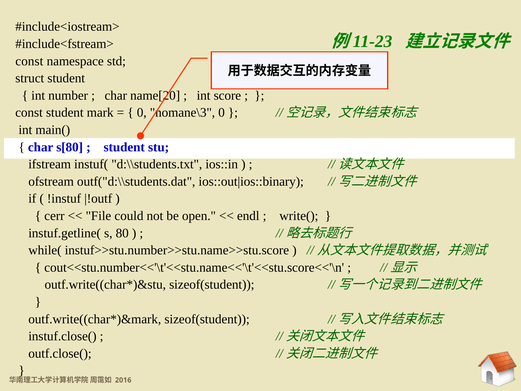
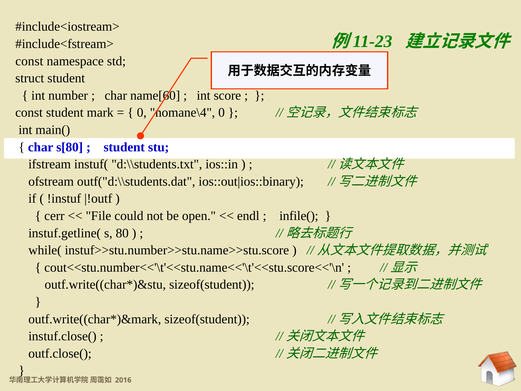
name[20: name[20 -> name[60 (155, 95)
nomane\3: nomane\3 -> nomane\4 (182, 113)
write(: write( -> infile( (299, 216)
